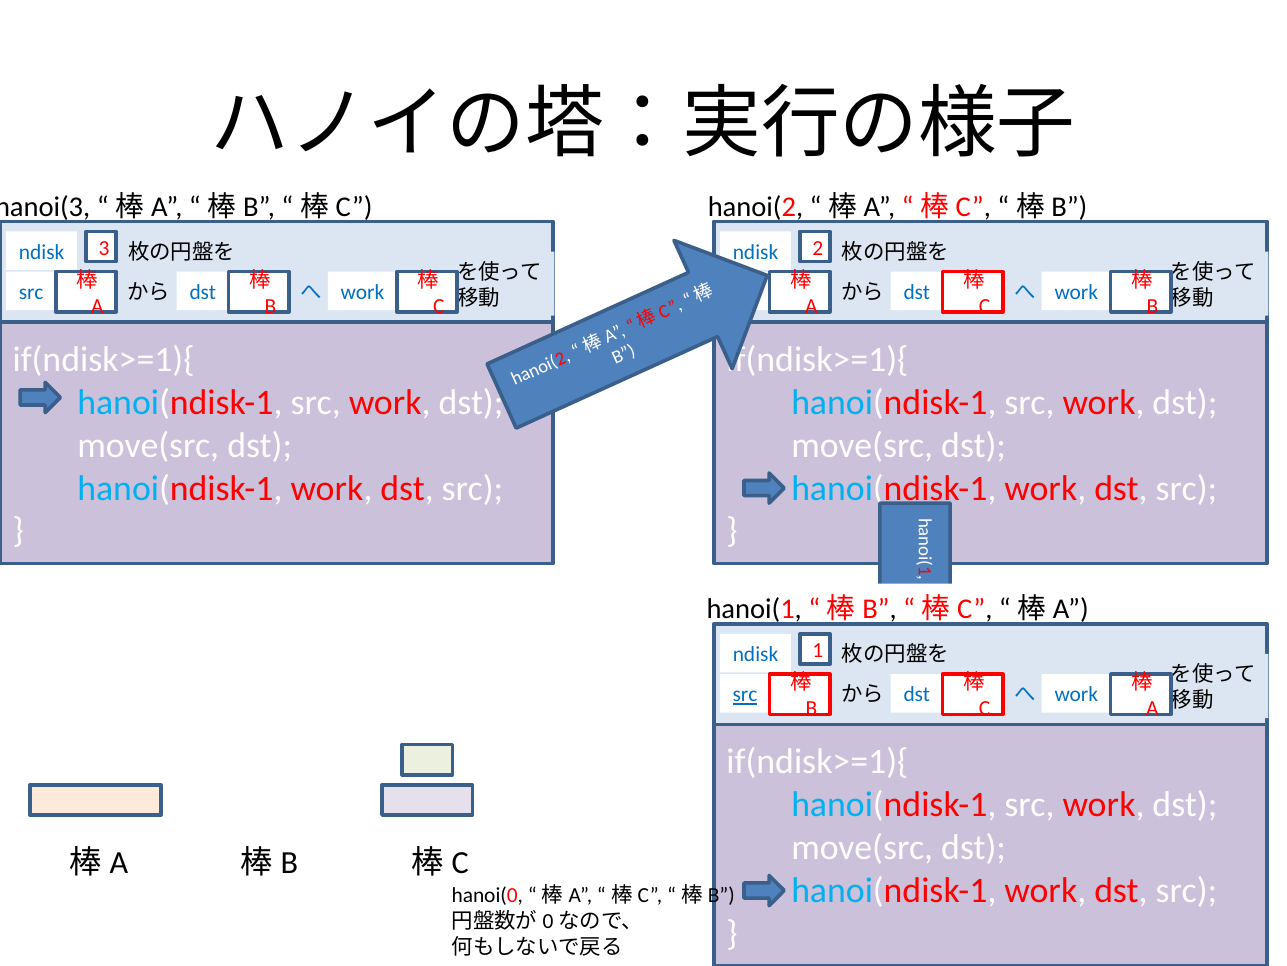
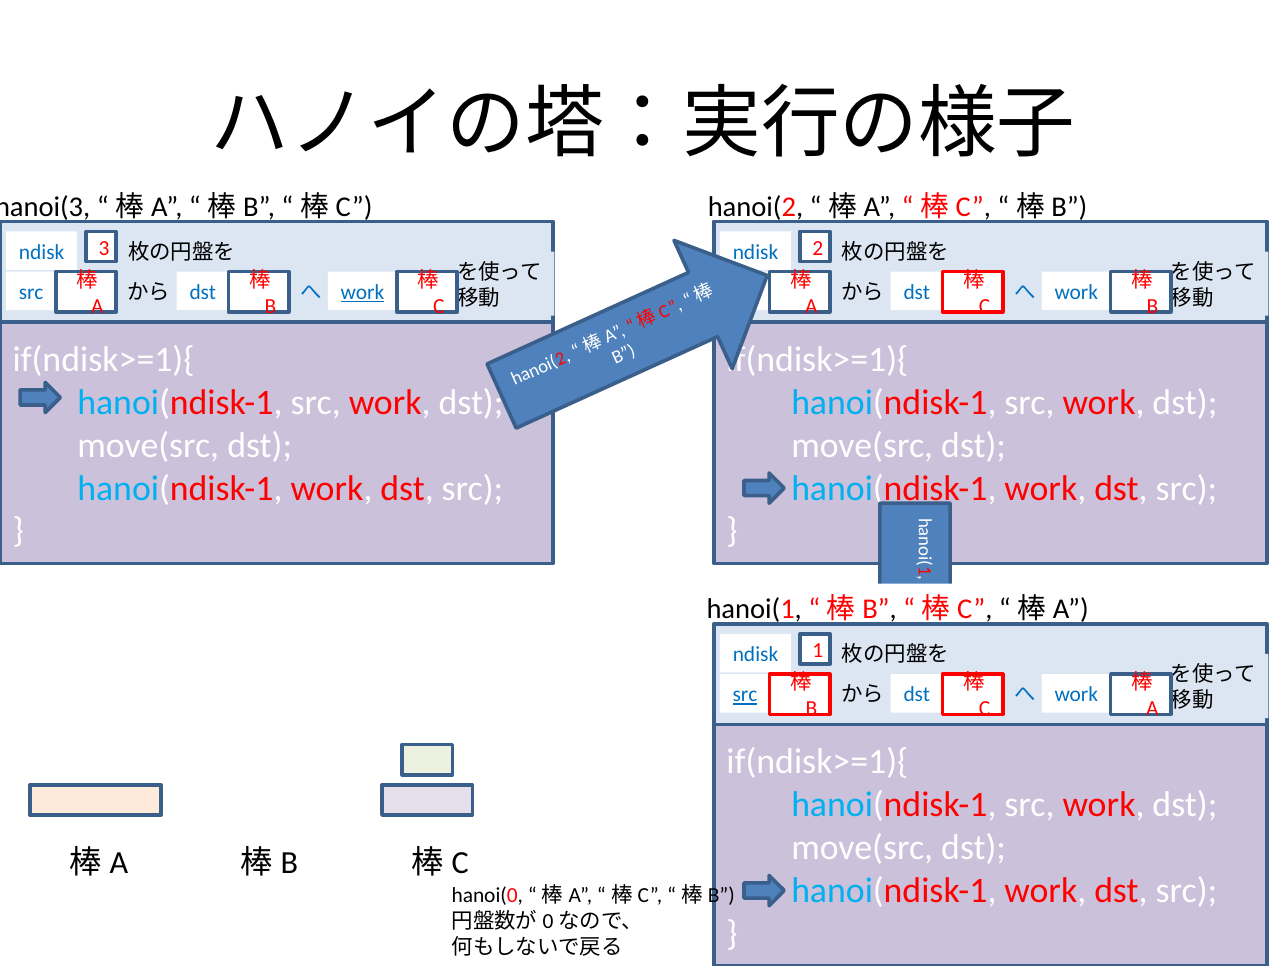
work underline: none -> present (363, 292)
